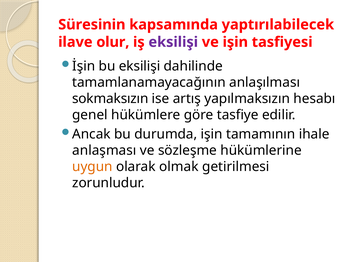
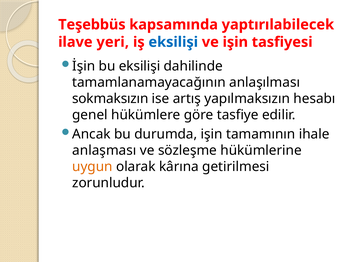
Süresinin: Süresinin -> Teşebbüs (92, 25)
olur: olur -> yeri (113, 42)
eksilişi colour: purple -> blue (173, 42)
olmak: olmak -> kârına (179, 166)
